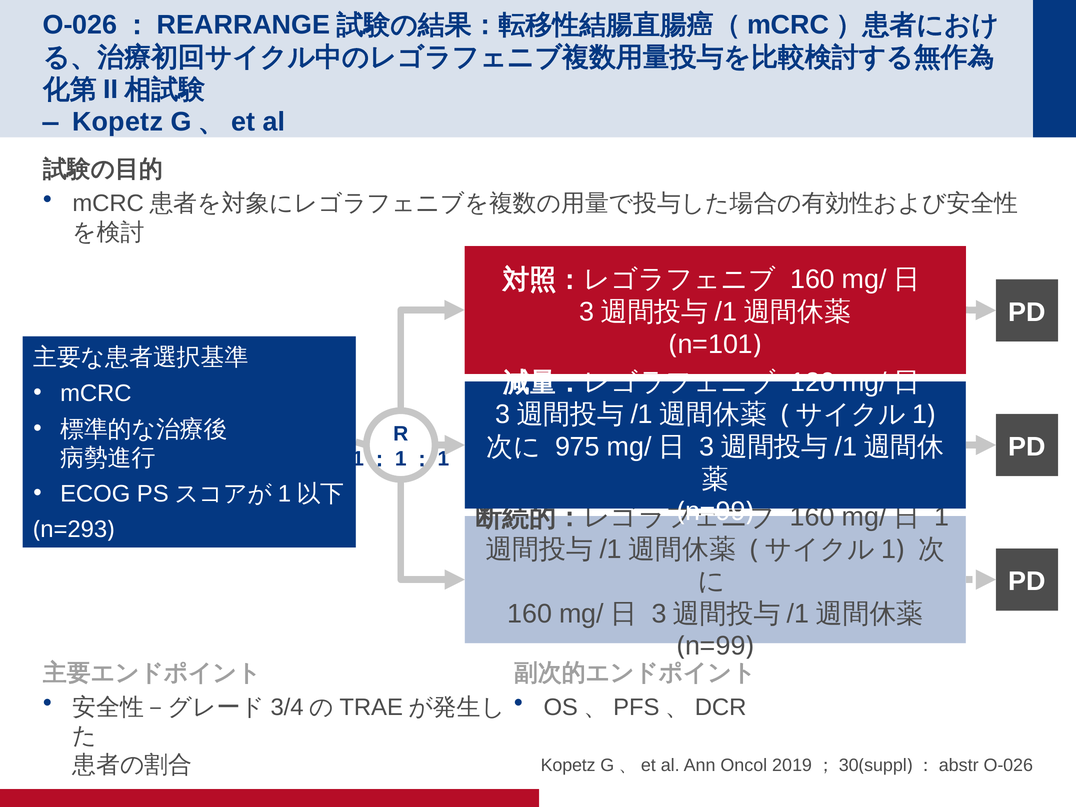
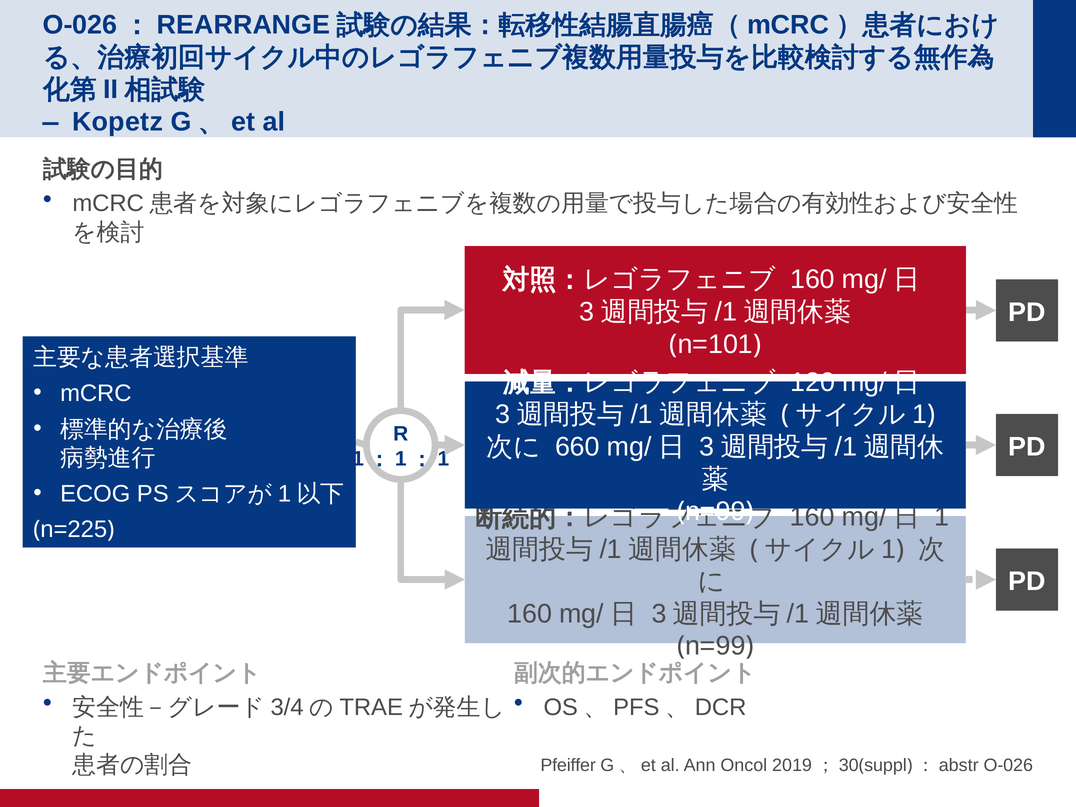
975: 975 -> 660 (577, 447)
n=293: n=293 -> n=225 (74, 530)
Kopetz: Kopetz -> Pfeiffer (568, 765)
